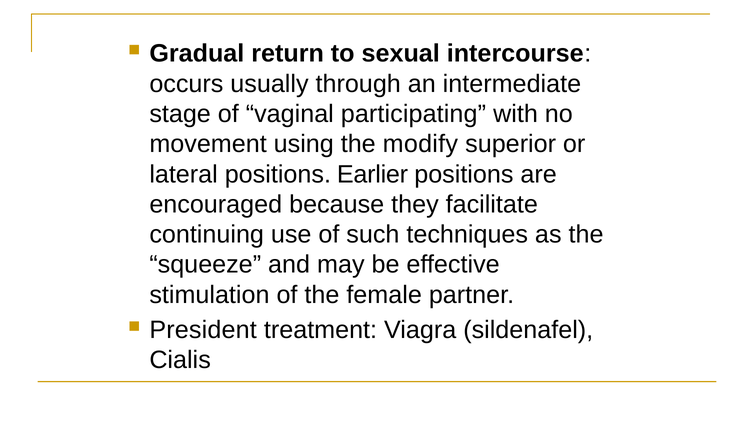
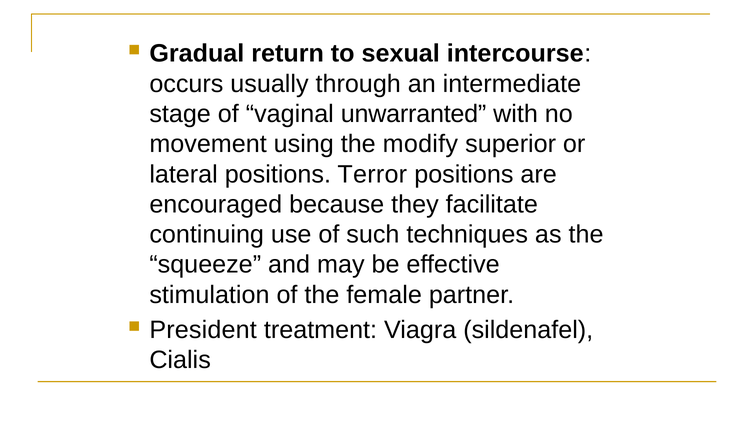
participating: participating -> unwarranted (414, 114)
Earlier: Earlier -> Terror (372, 174)
